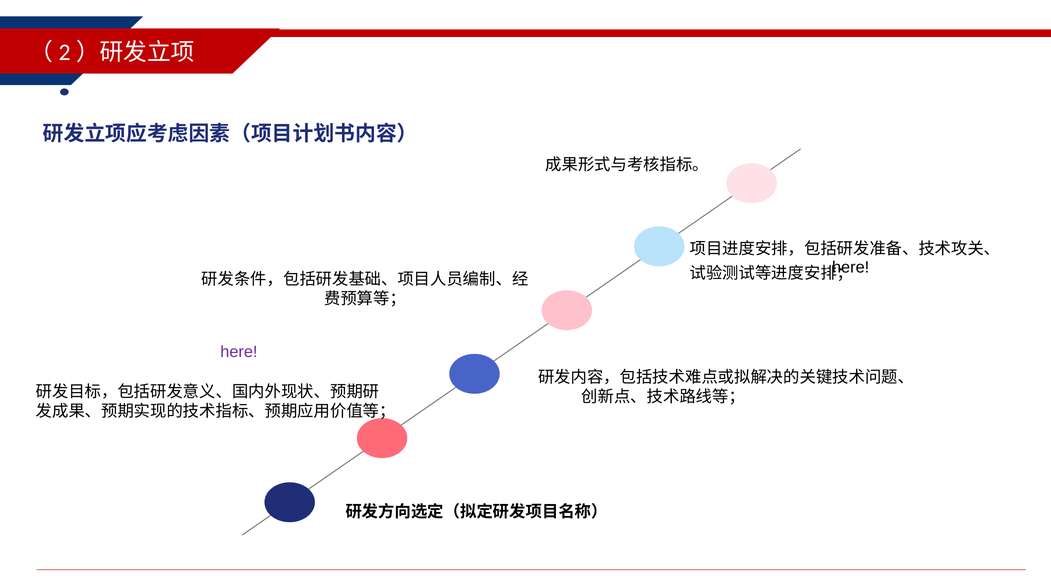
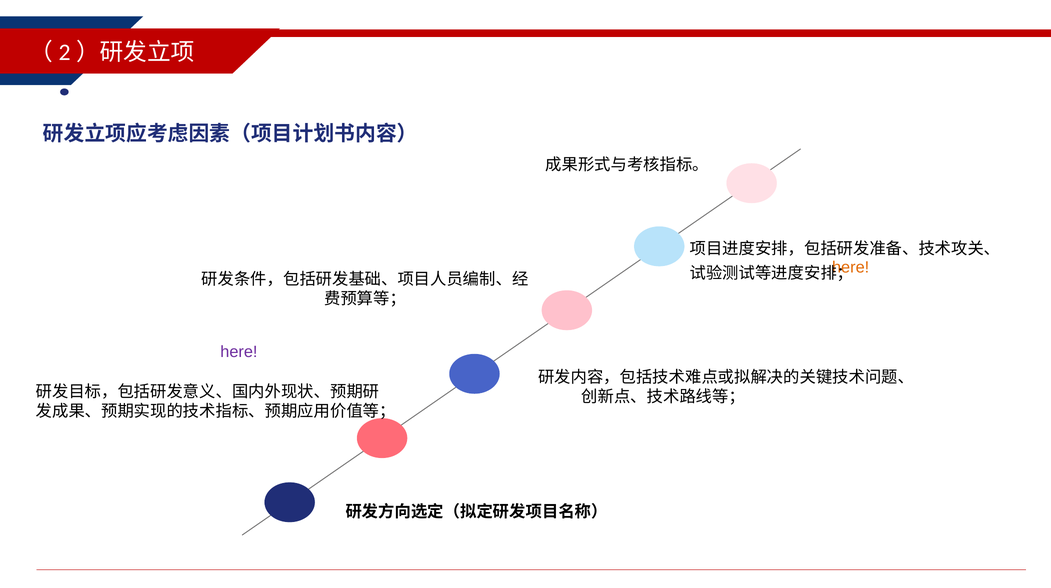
here colour: black -> orange (851, 268)
